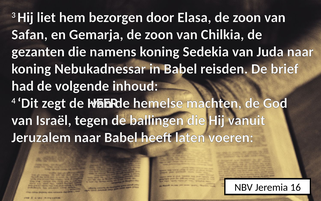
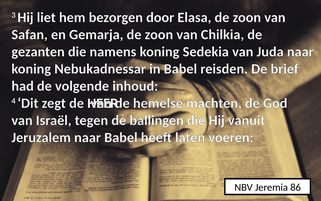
16: 16 -> 86 (296, 187)
